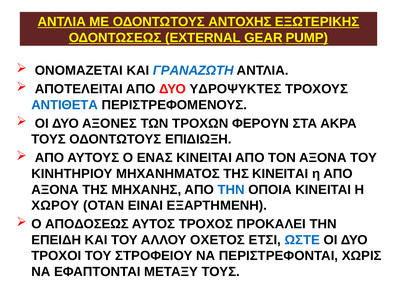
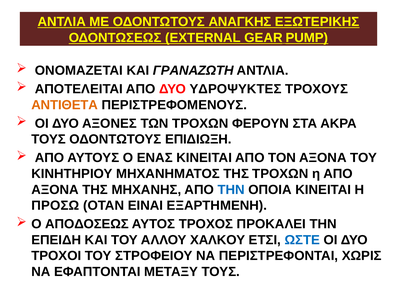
ΑΝΤΟΧΗΣ: ΑΝΤΟΧΗΣ -> ΑΝΑΓΚΗΣ (240, 22)
ΓΡΑΝΑΖΩΤΗ colour: blue -> black (193, 70)
ΑΝΤΙΘΕΤΑ colour: blue -> orange (65, 105)
ΤΗΣ ΚΙΝΕΙΤΑΙ: ΚΙΝΕΙΤΑΙ -> ΤΡΟΧΩΝ (280, 174)
ΧΩΡΟΥ: ΧΩΡΟΥ -> ΠΡΟΣΩ (55, 205)
ΟΧΕΤΟΣ: ΟΧΕΤΟΣ -> ΧΑΛΚΟΥ (218, 240)
